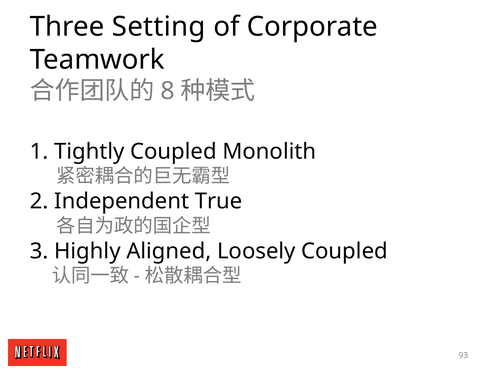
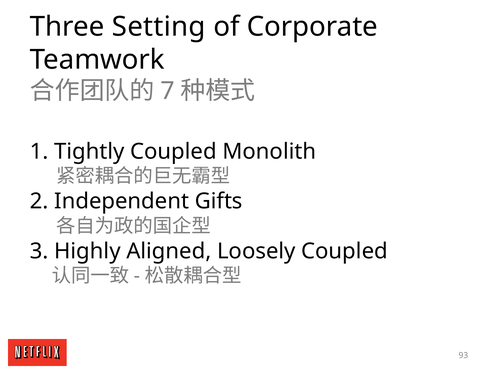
8: 8 -> 7 (167, 91)
True: True -> Gifts (219, 202)
